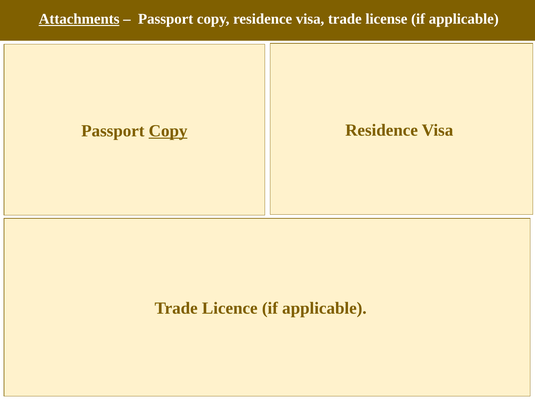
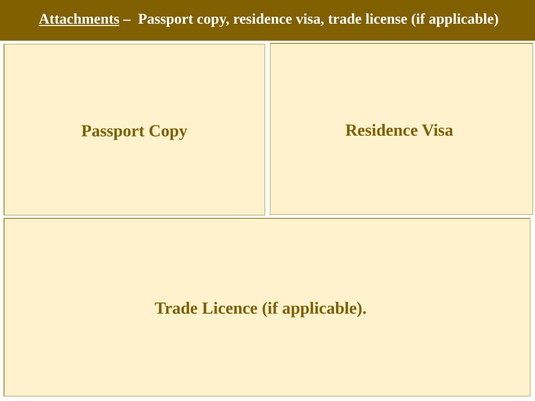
Copy underline: present -> none (168, 131)
